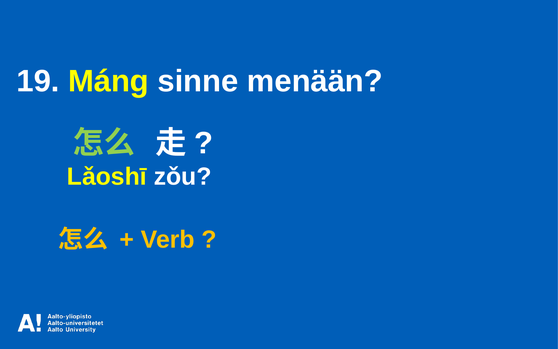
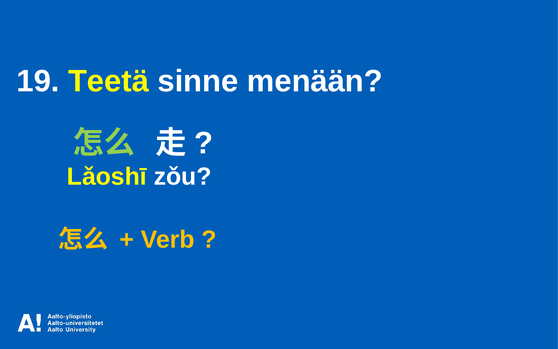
Máng: Máng -> Teetä (108, 81)
